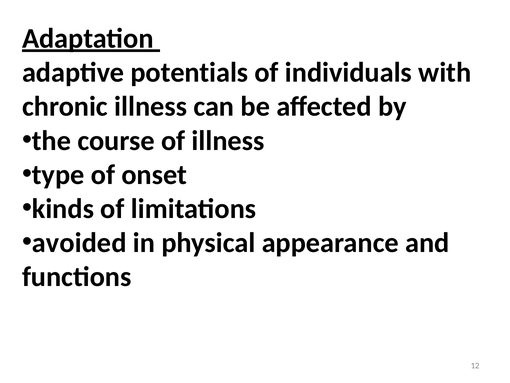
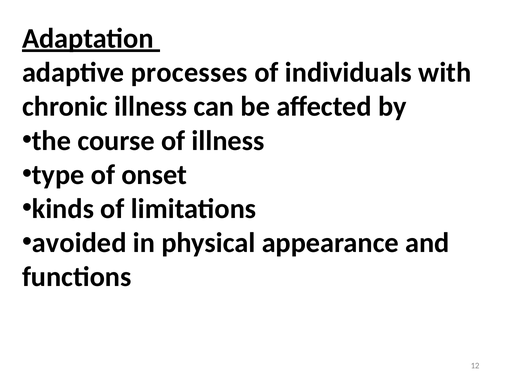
potentials: potentials -> processes (189, 72)
